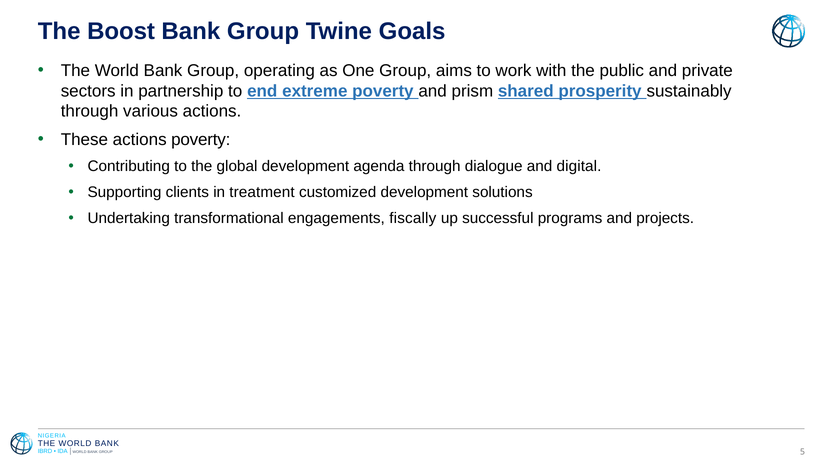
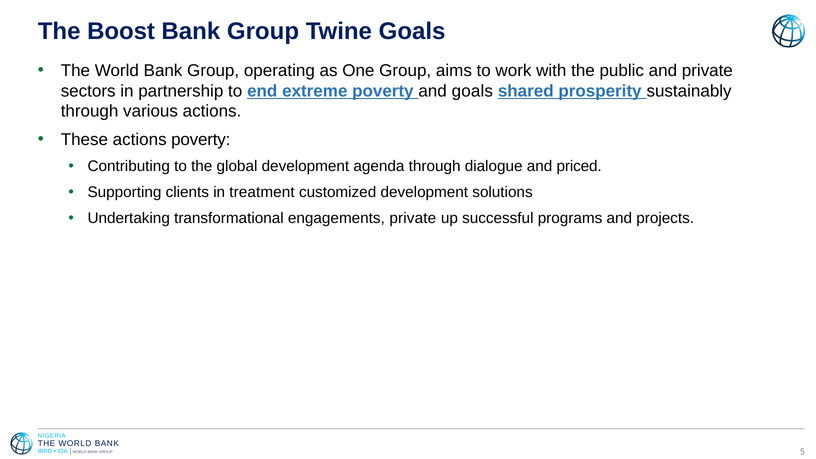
and prism: prism -> goals (472, 91)
digital: digital -> priced (579, 166)
engagements fiscally: fiscally -> private (413, 218)
